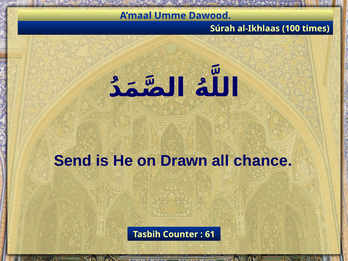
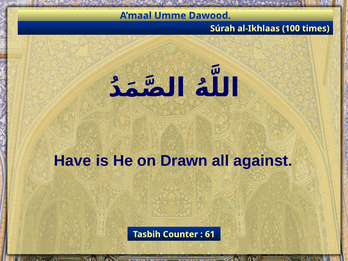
Send: Send -> Have (73, 161)
chance: chance -> against (263, 161)
